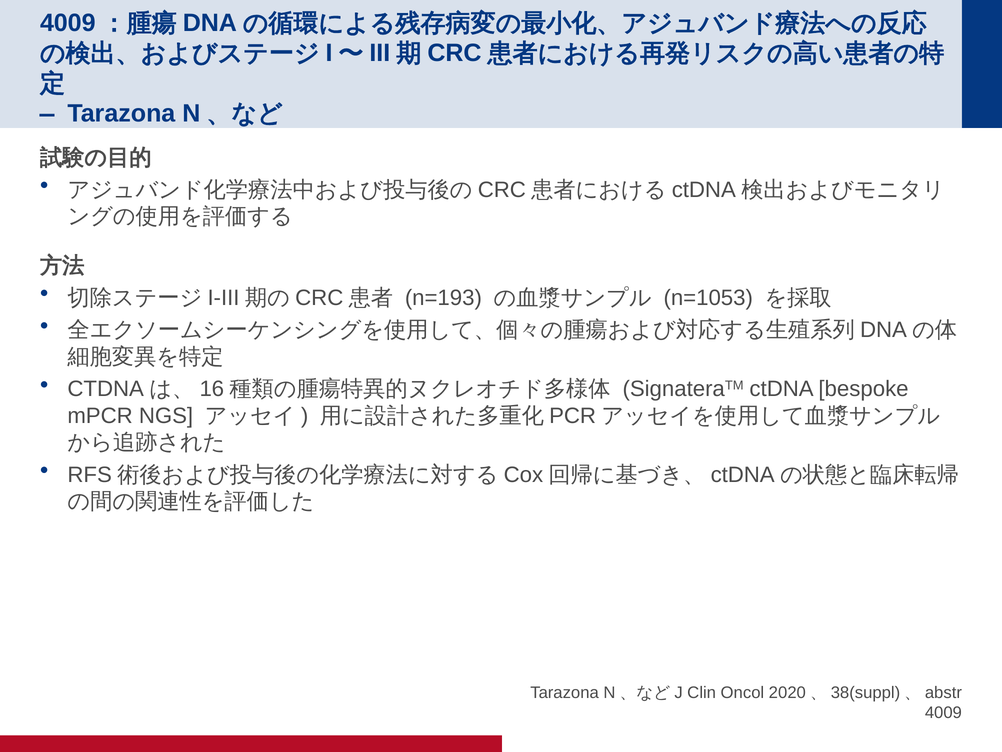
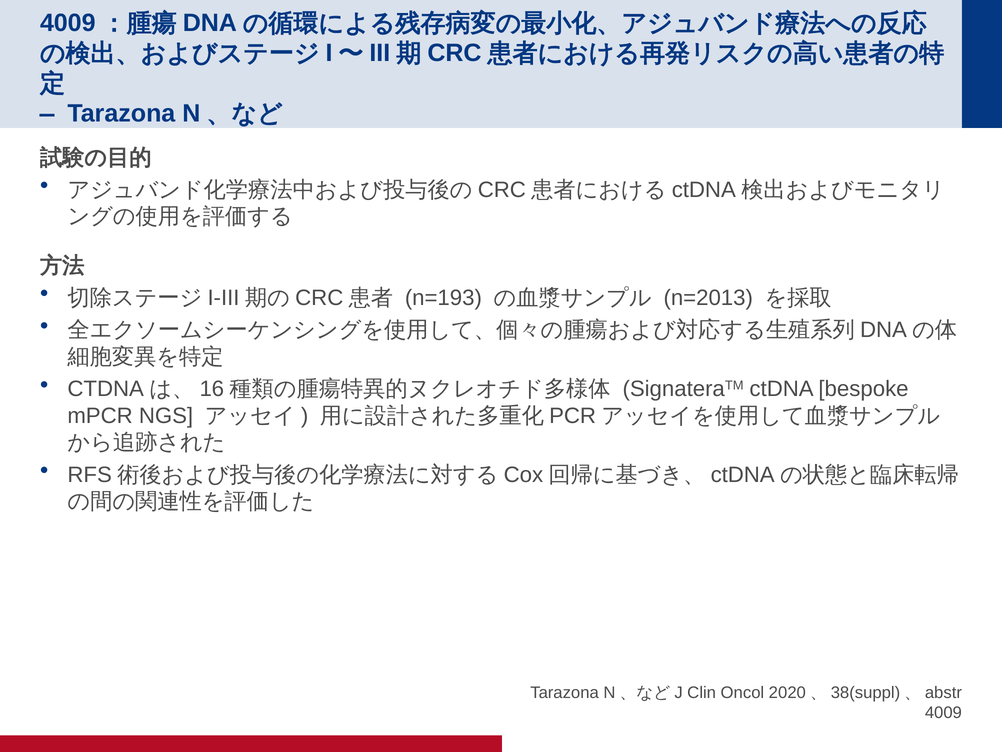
n=1053: n=1053 -> n=2013 (708, 298)
